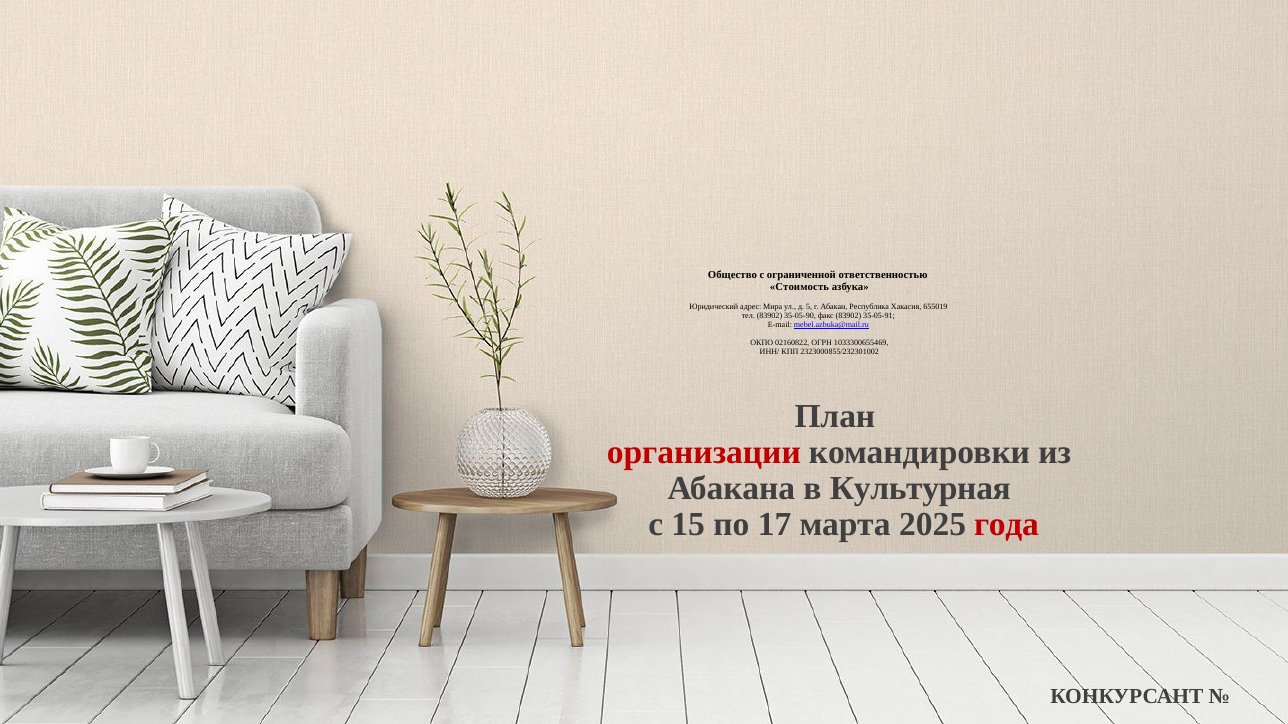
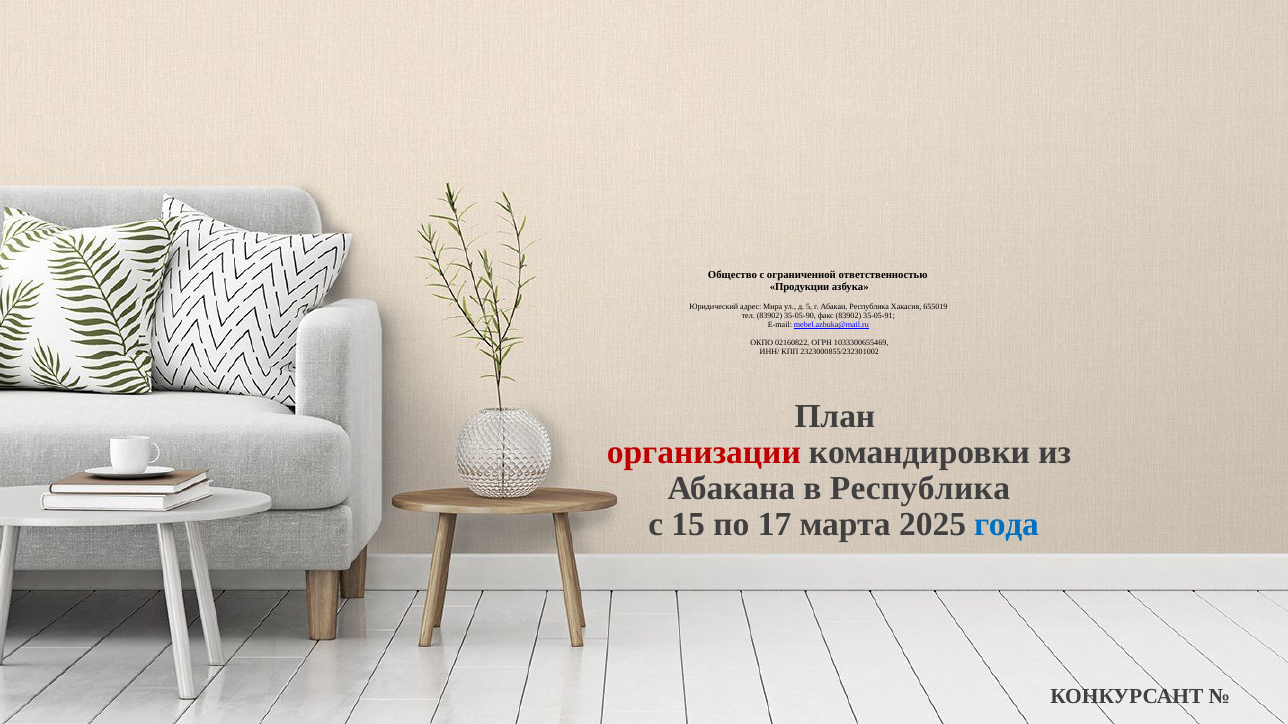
Стоимость: Стоимость -> Продукции (800, 287)
в Культурная: Культурная -> Республика (920, 489)
года colour: red -> blue (1006, 525)
